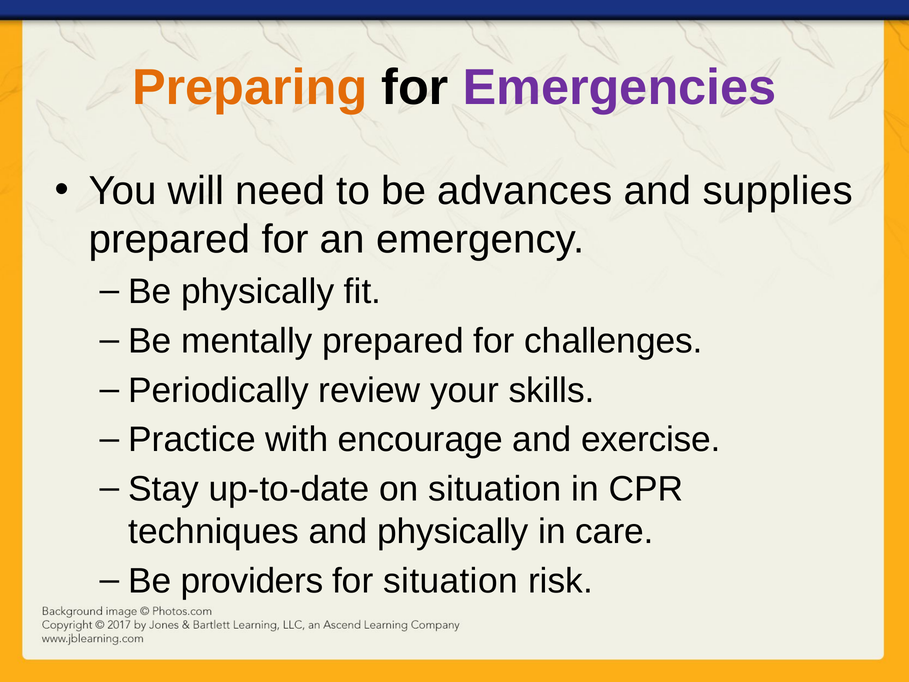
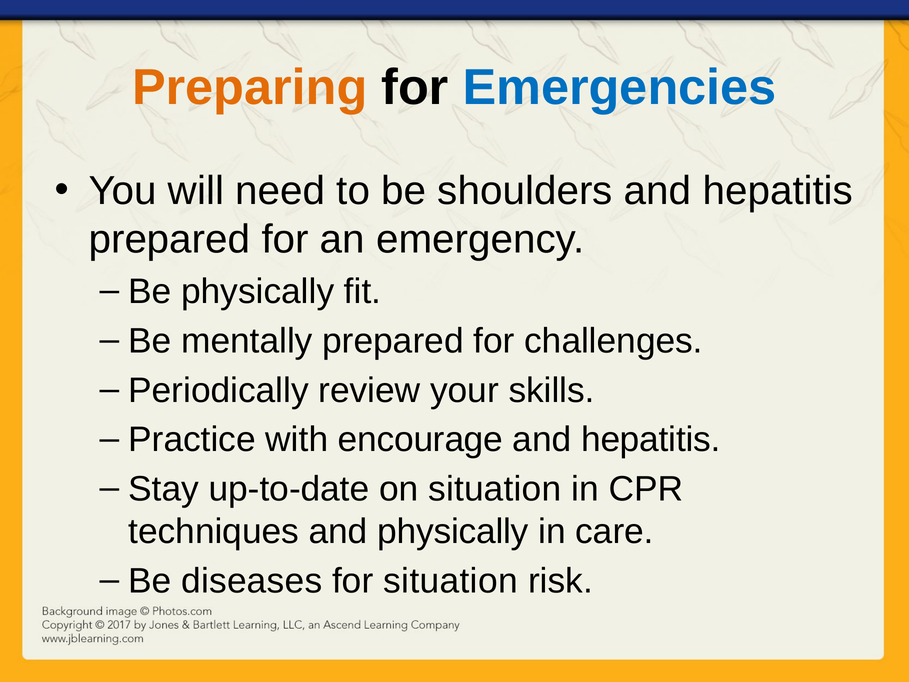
Emergencies colour: purple -> blue (620, 88)
advances: advances -> shoulders (525, 191)
supplies: supplies -> hepatitis (778, 191)
exercise: exercise -> hepatitis (651, 440)
providers: providers -> diseases (252, 581)
